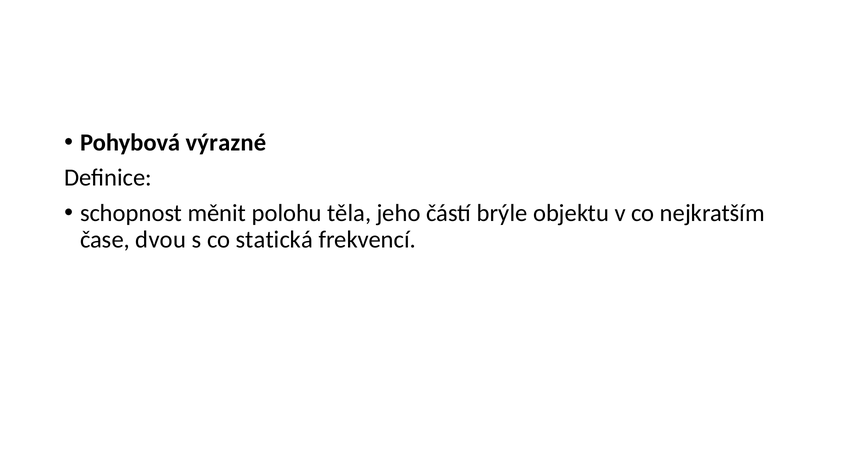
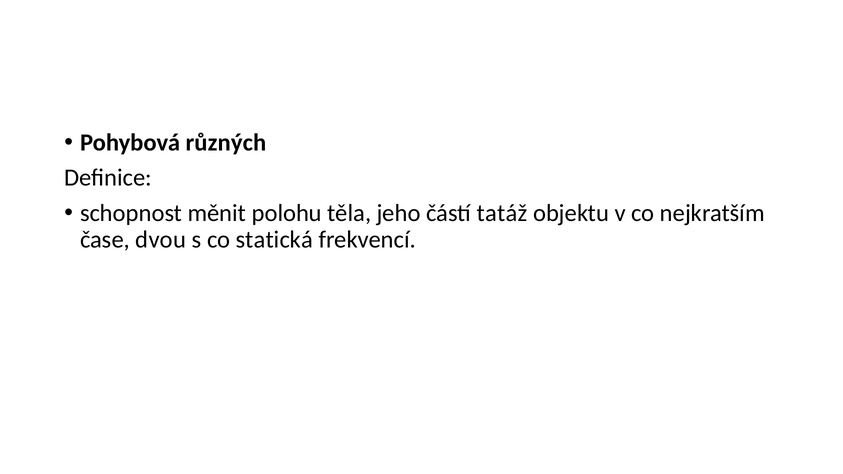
výrazné: výrazné -> různých (226, 143)
brýle: brýle -> tatáž (502, 213)
